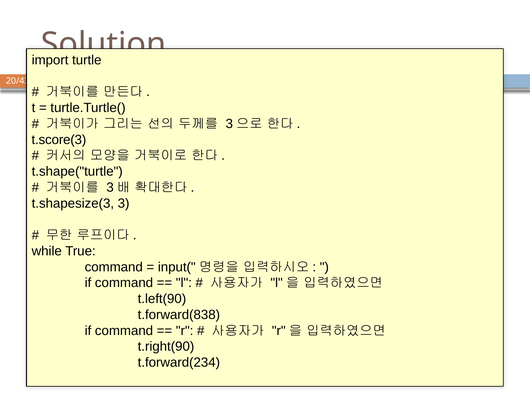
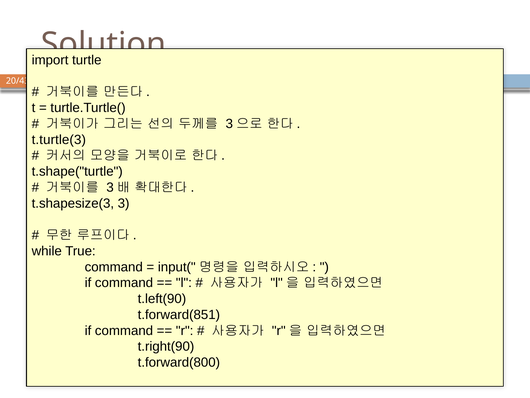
t.score(3: t.score(3 -> t.turtle(3 (59, 139)
t.forward(838: t.forward(838 -> t.forward(851 (179, 314)
t.forward(234: t.forward(234 -> t.forward(800 (179, 362)
